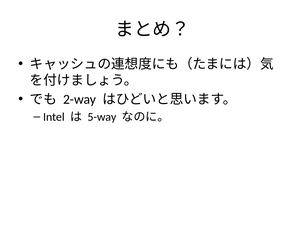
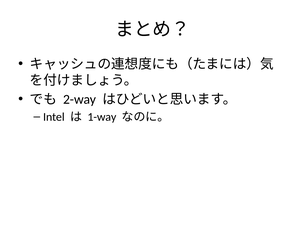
5-way: 5-way -> 1-way (102, 117)
